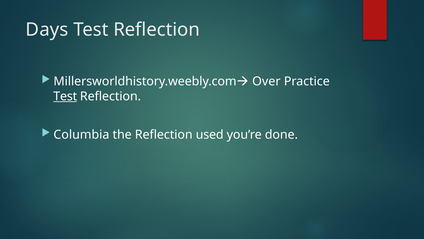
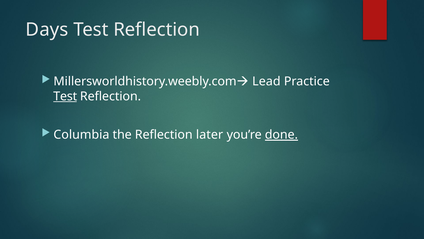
Over: Over -> Lead (266, 81)
used: used -> later (210, 135)
done underline: none -> present (281, 135)
